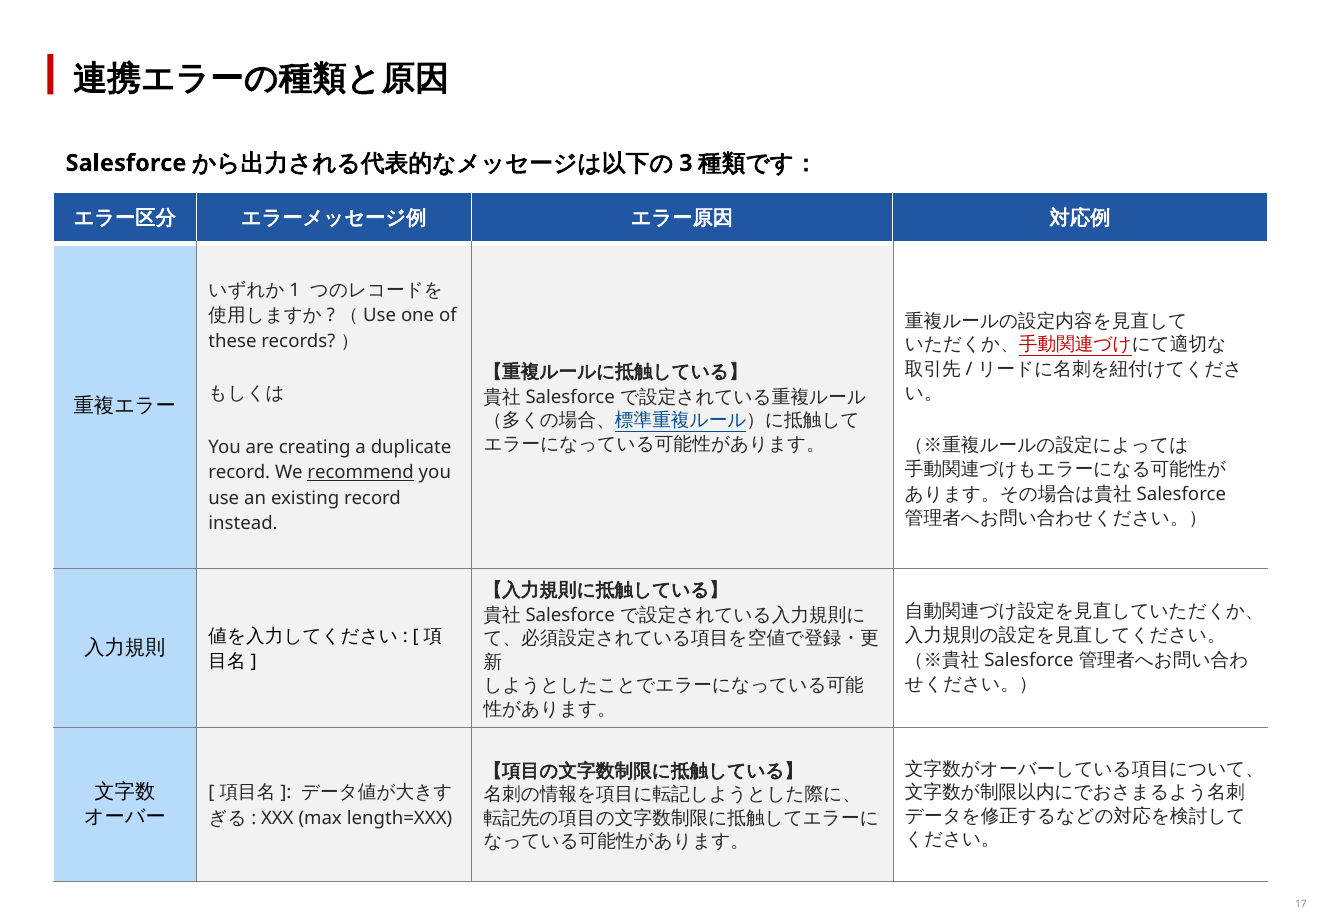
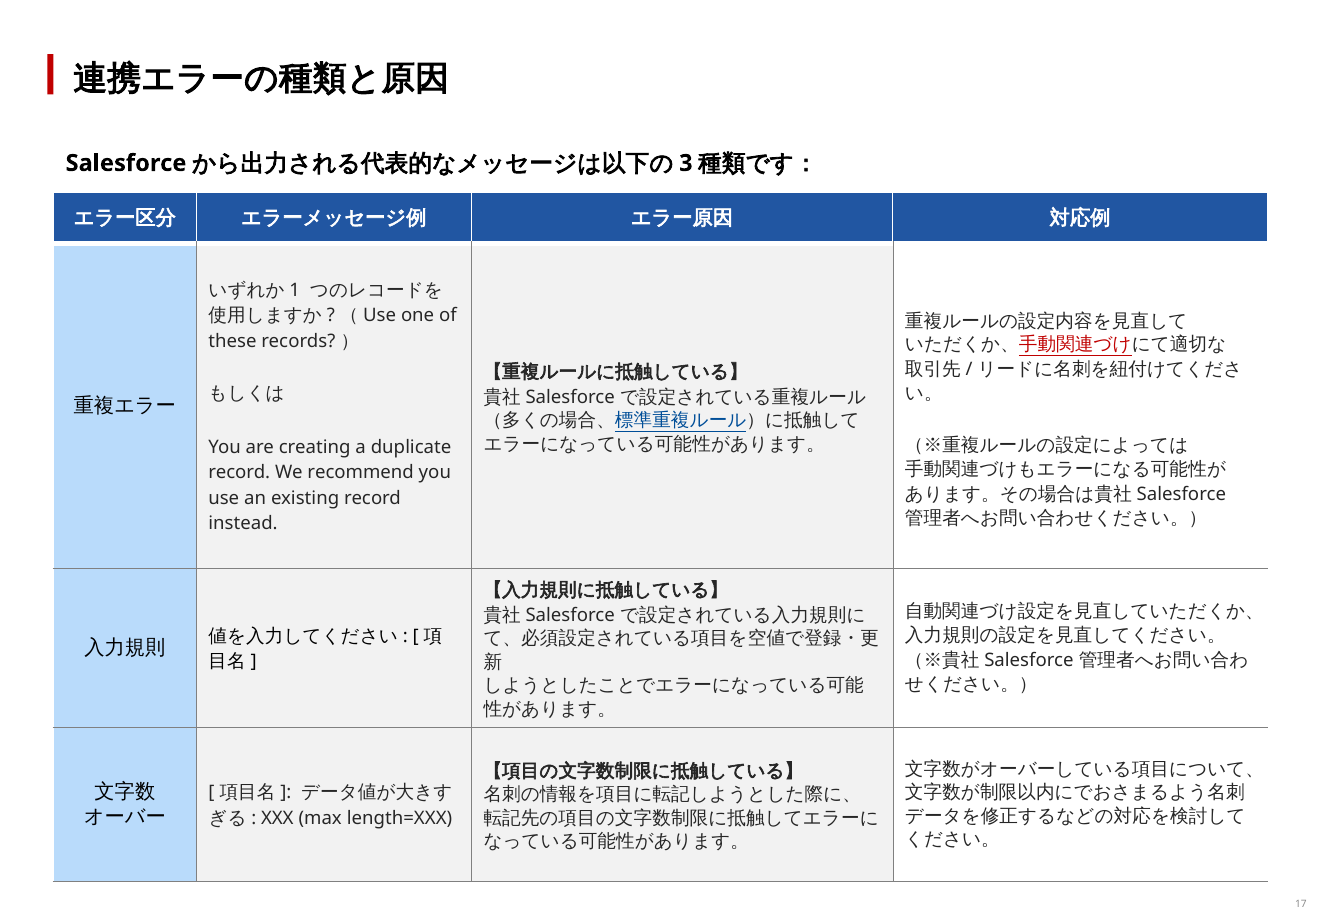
recommend underline: present -> none (361, 473)
